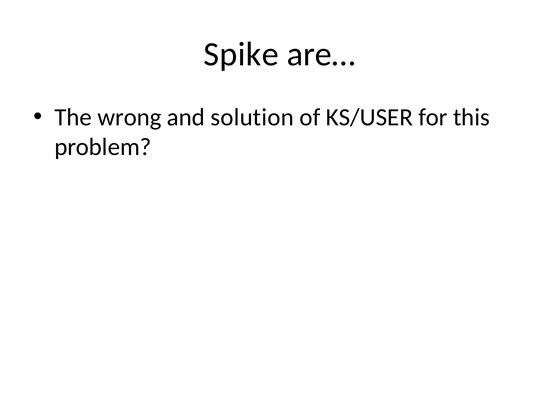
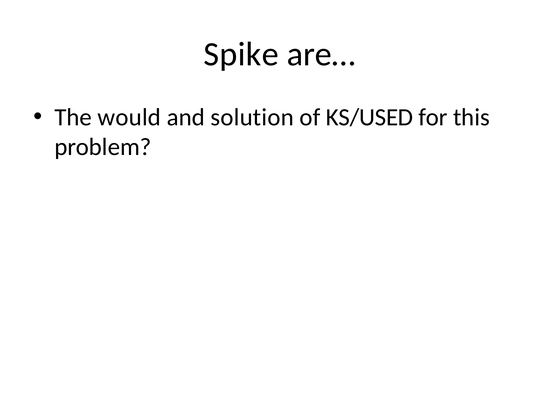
wrong: wrong -> would (129, 117)
KS/USER: KS/USER -> KS/USED (370, 117)
